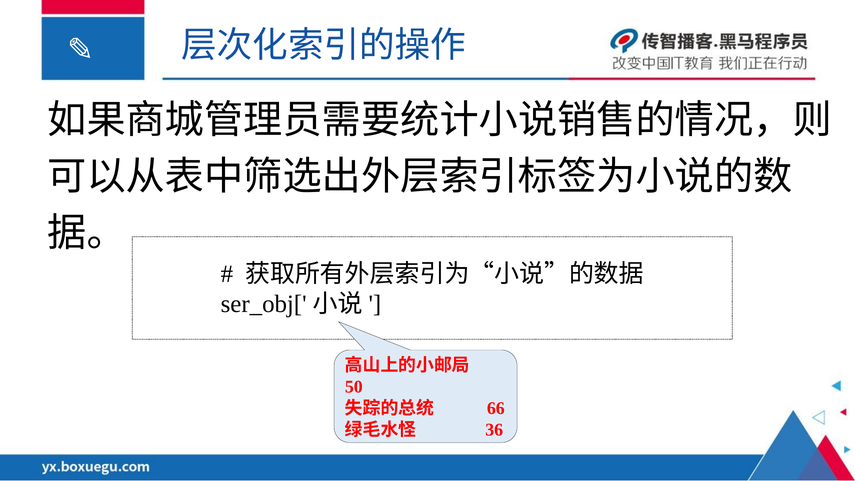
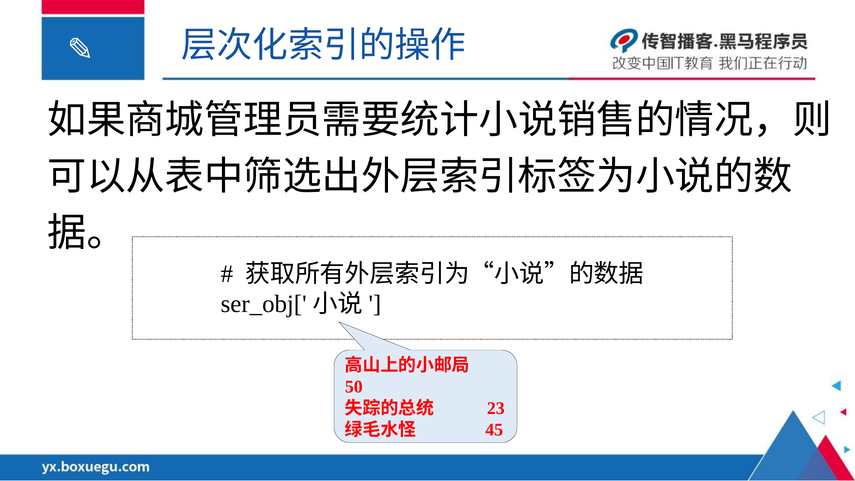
66: 66 -> 23 (496, 408)
36: 36 -> 45 (494, 430)
